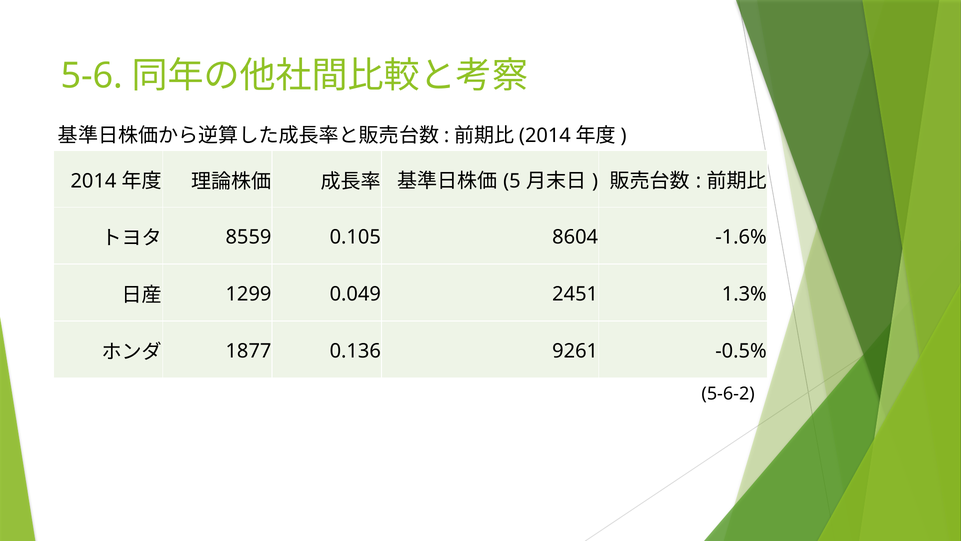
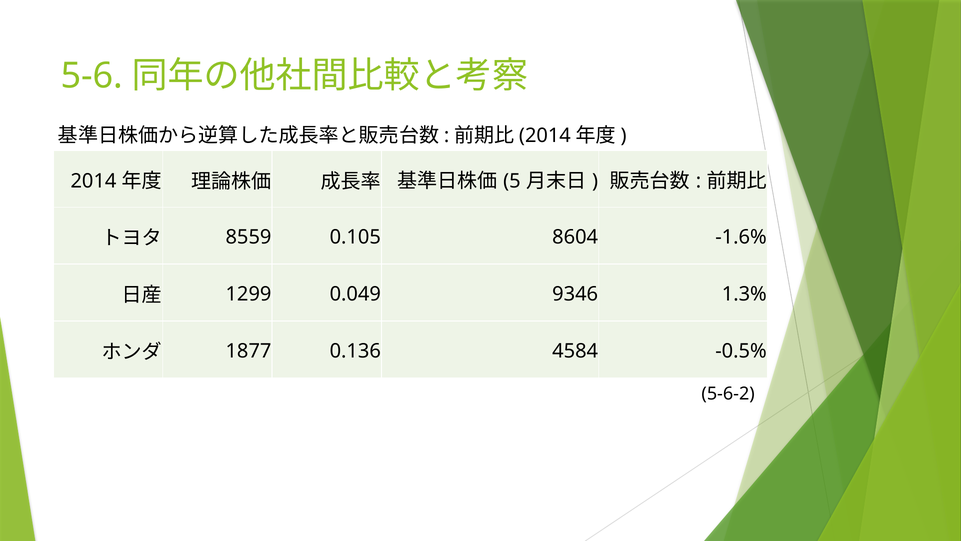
2451: 2451 -> 9346 (575, 294)
9261: 9261 -> 4584 (575, 351)
